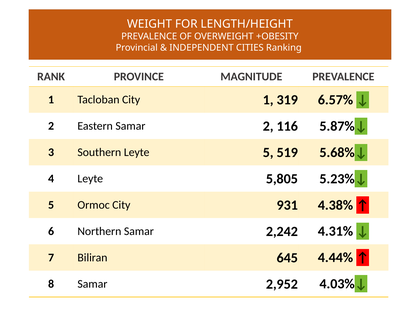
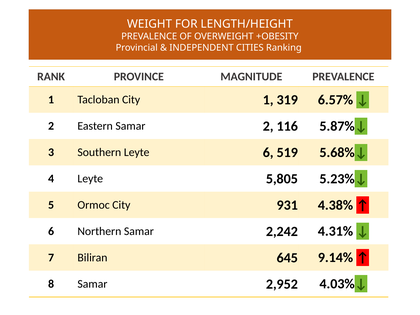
Leyte 5: 5 -> 6 (268, 153)
4.44%: 4.44% -> 9.14% (335, 258)
